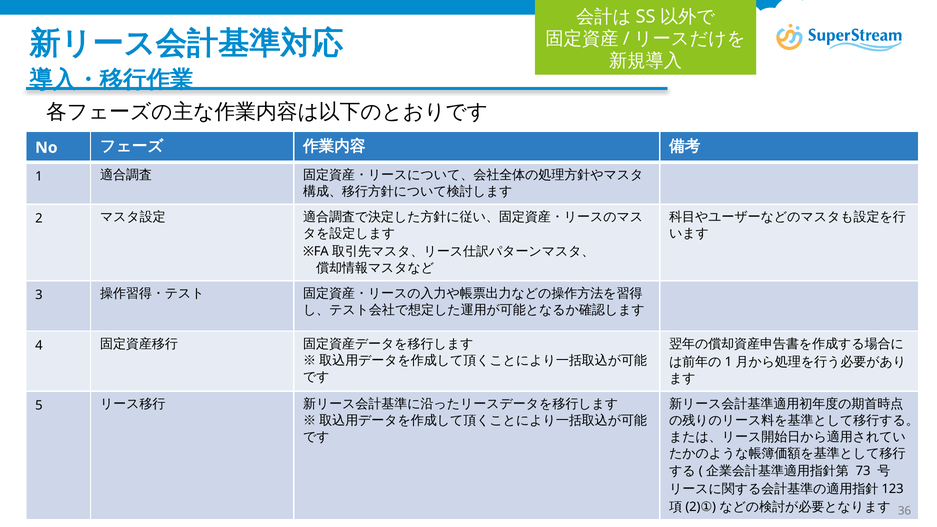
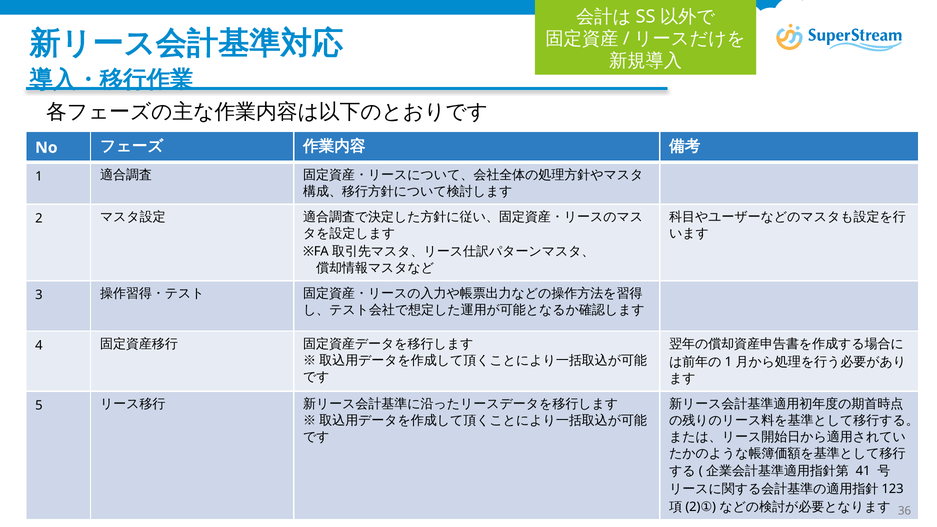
73: 73 -> 41 (863, 471)
